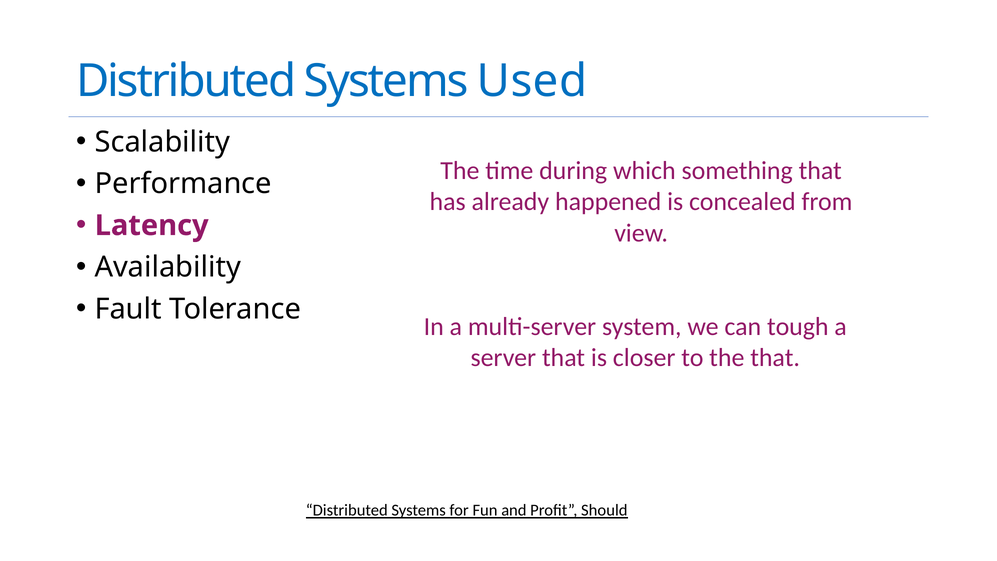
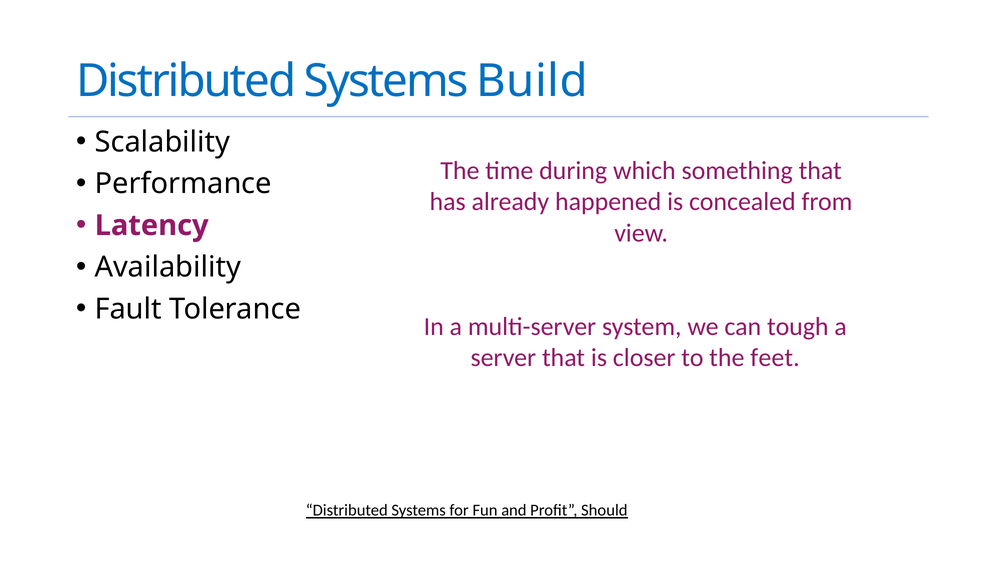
Used: Used -> Build (532, 81)
the that: that -> feet (775, 358)
